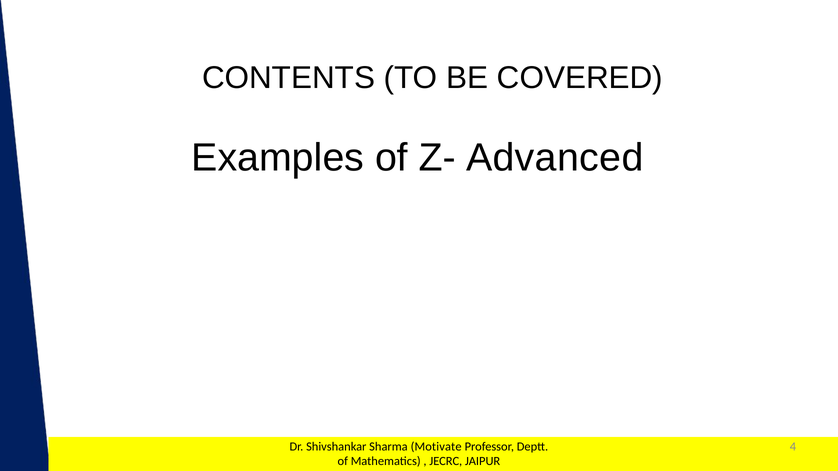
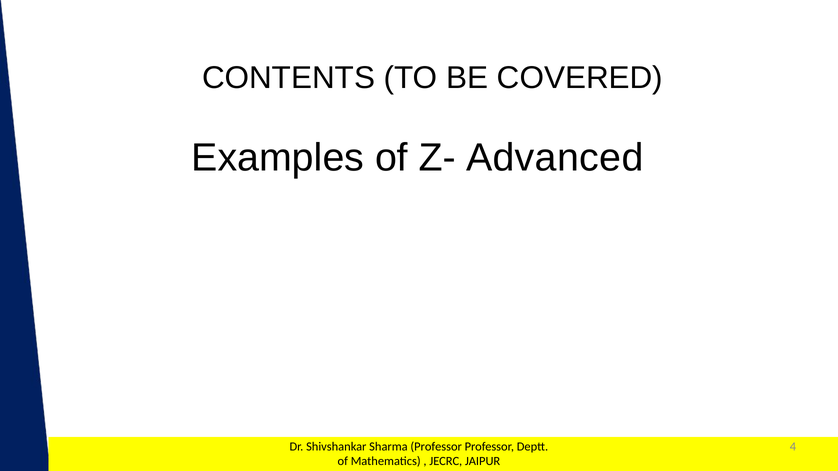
Sharma Motivate: Motivate -> Professor (436, 447)
